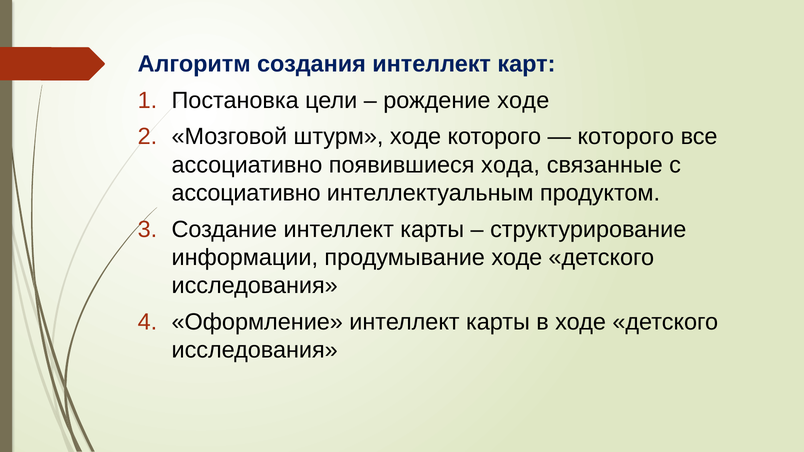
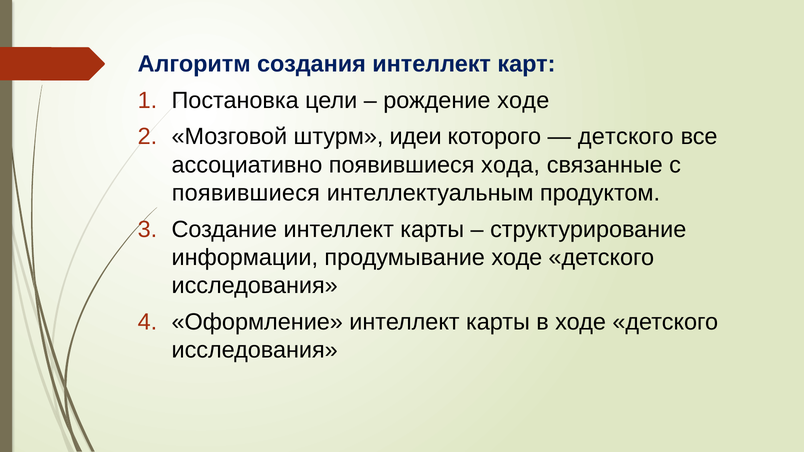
штурм ходе: ходе -> идеи (416, 137)
которого: которого -> детского (626, 137)
ассоциативно: ассоциативно -> появившиеся (246, 193)
